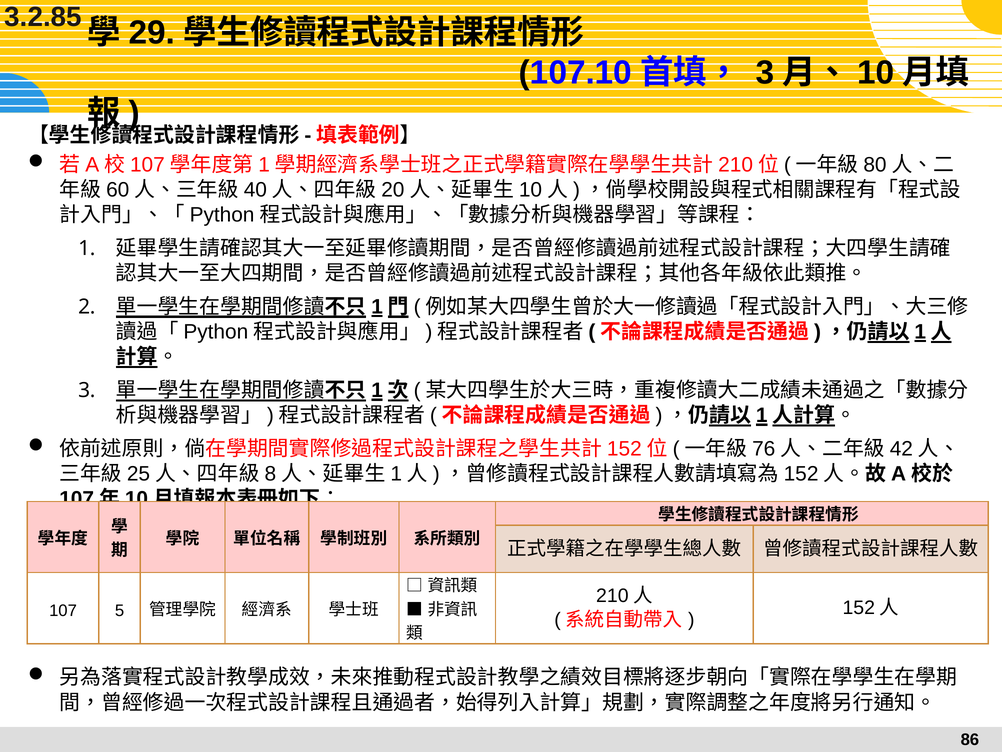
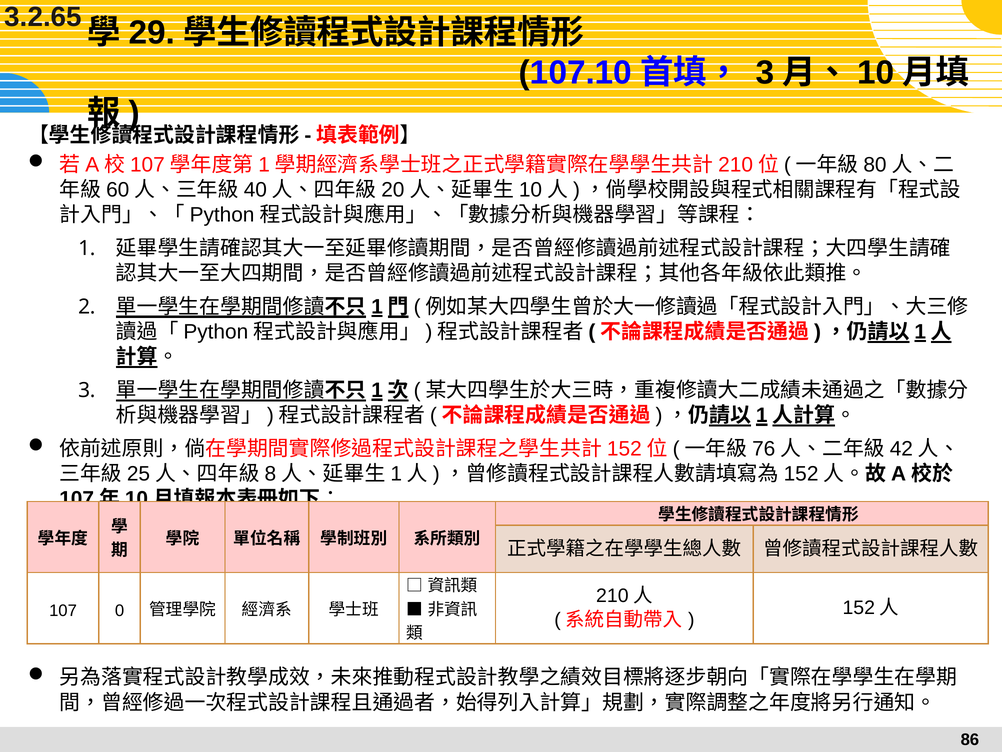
3.2.85: 3.2.85 -> 3.2.65 (43, 17)
5: 5 -> 0 (120, 611)
